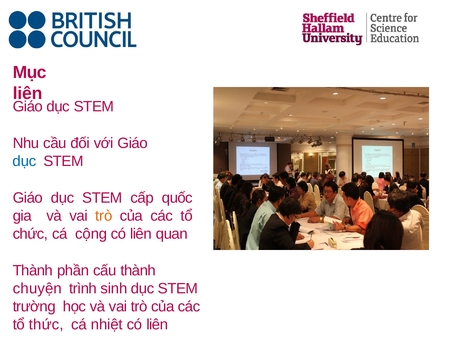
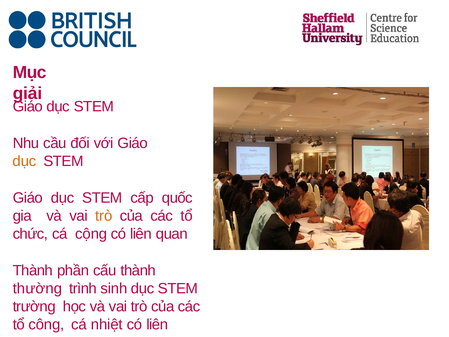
liên: liên -> giải (28, 93)
dục colour: blue -> orange (24, 161)
chuyện: chuyện -> thường (37, 288)
thức: thức -> công (46, 324)
